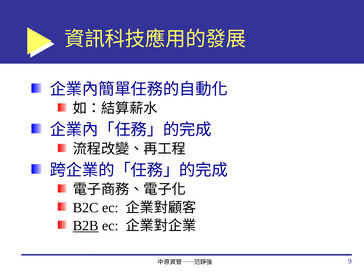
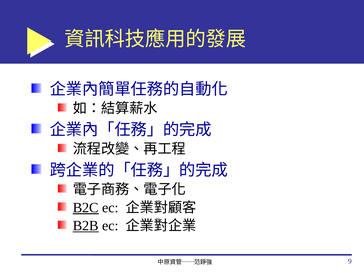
B2C underline: none -> present (86, 208)
